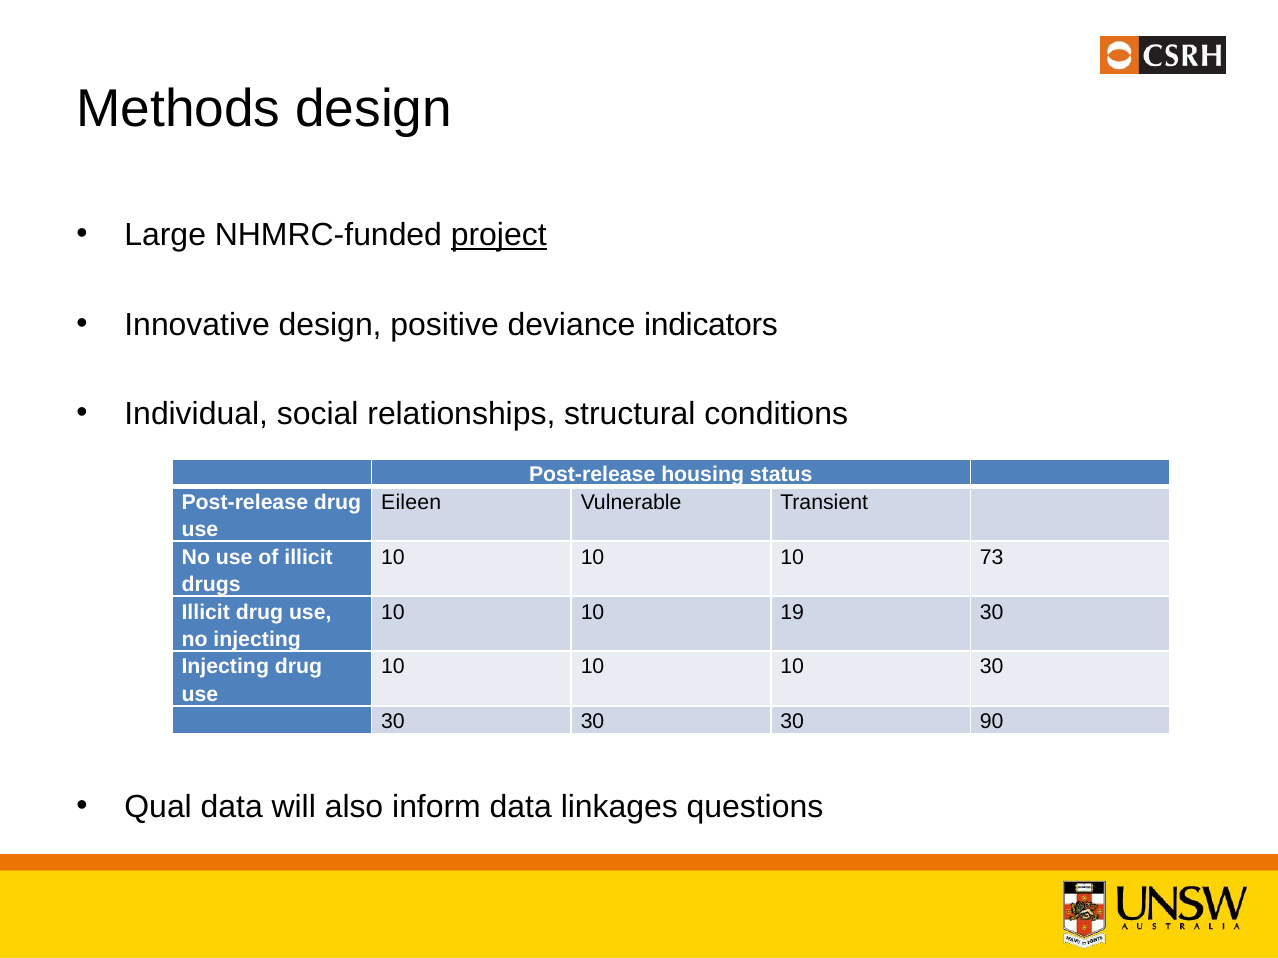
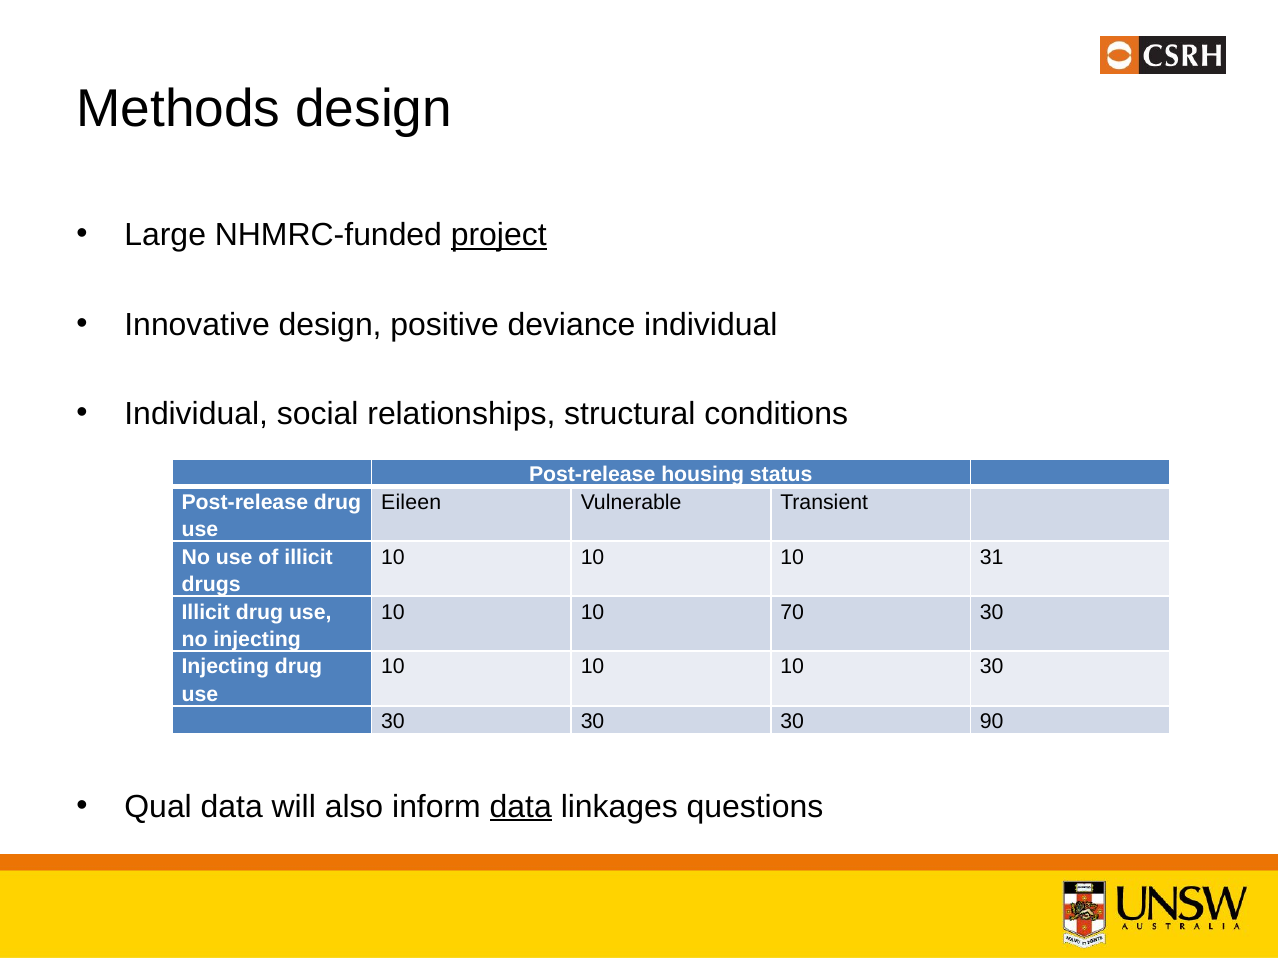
deviance indicators: indicators -> individual (711, 325)
73: 73 -> 31 (992, 557)
19: 19 -> 70 (792, 612)
data underline: none -> present (521, 807)
